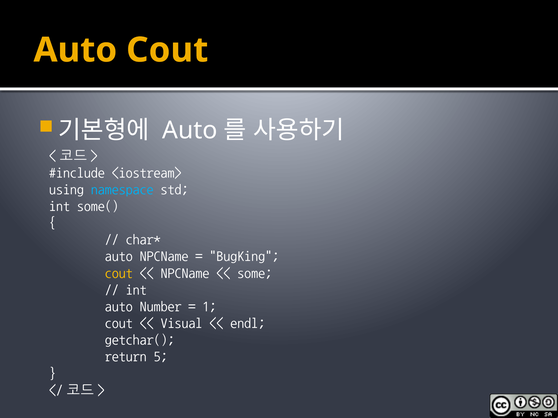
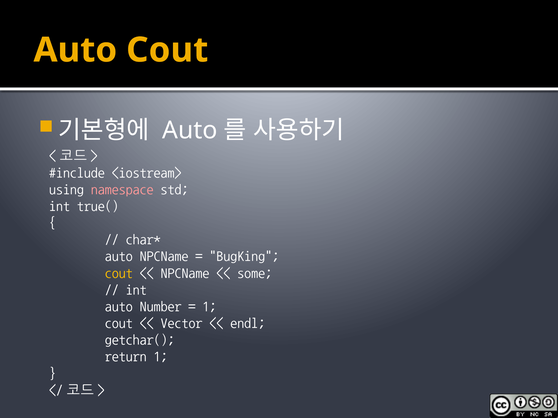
namespace colour: light blue -> pink (122, 189)
some(: some( -> true( (98, 206)
Visual: Visual -> Vector (182, 323)
return 5: 5 -> 1 (161, 357)
